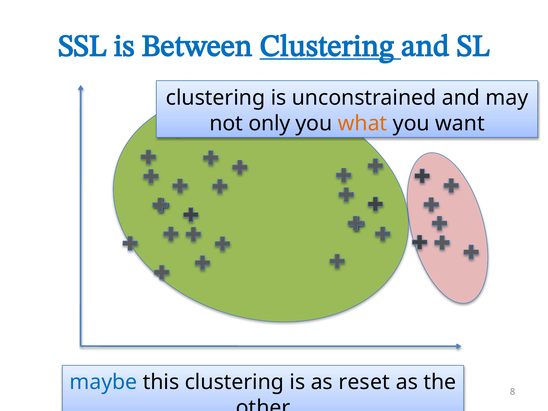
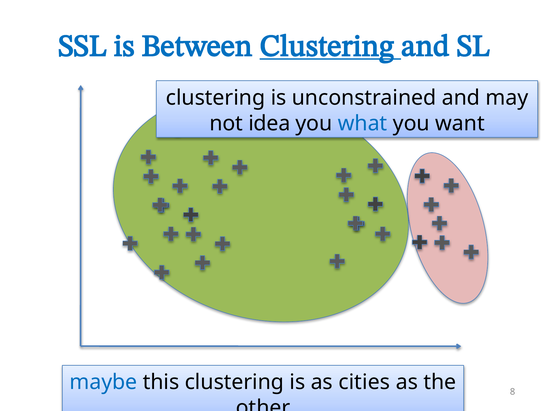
only: only -> idea (269, 123)
what colour: orange -> blue (363, 123)
reset: reset -> cities (364, 382)
